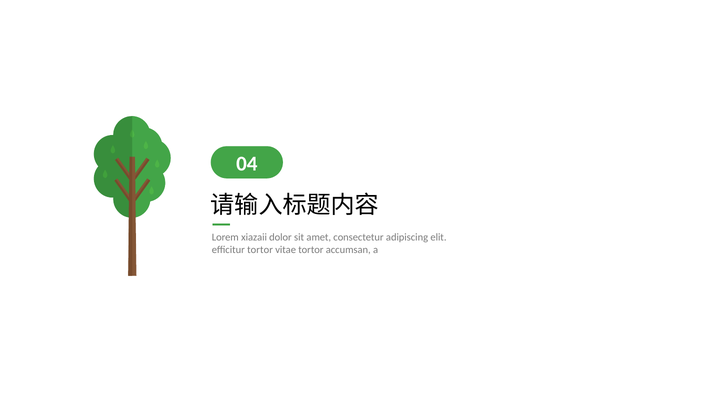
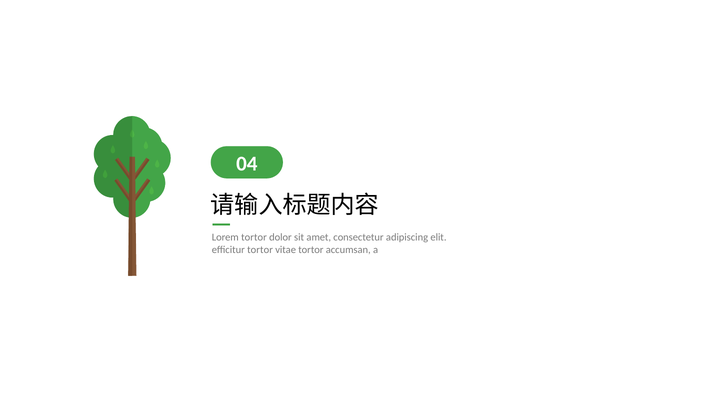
Lorem xiazaii: xiazaii -> tortor (254, 237)
